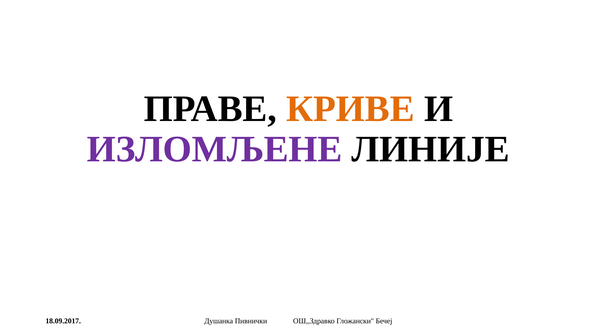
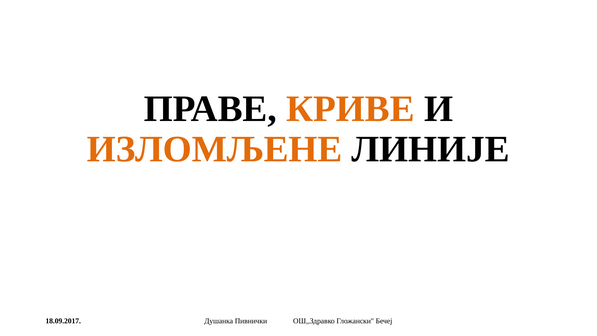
ИЗЛОМЉЕНЕ colour: purple -> orange (215, 149)
